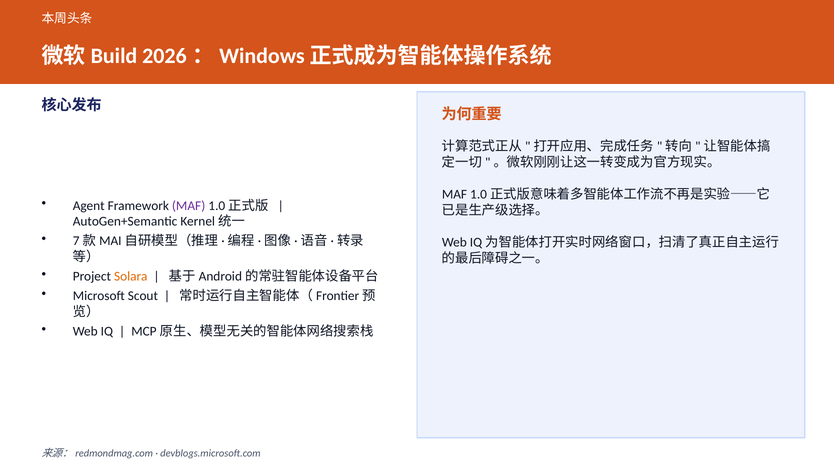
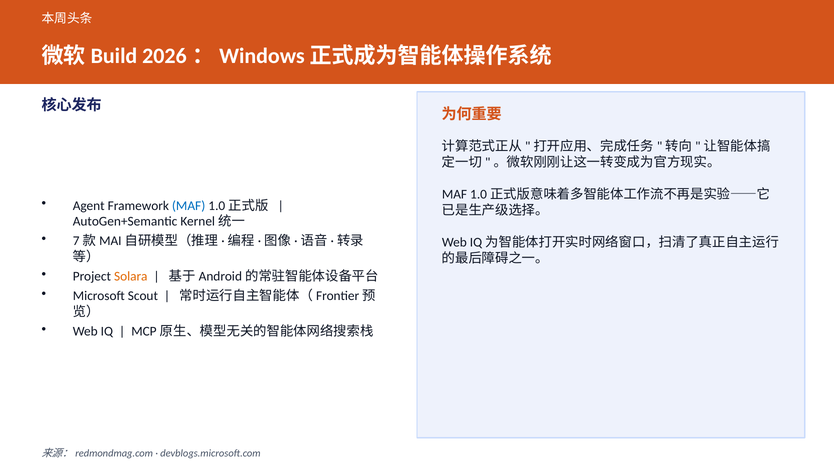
MAF colour: purple -> blue (189, 206)
